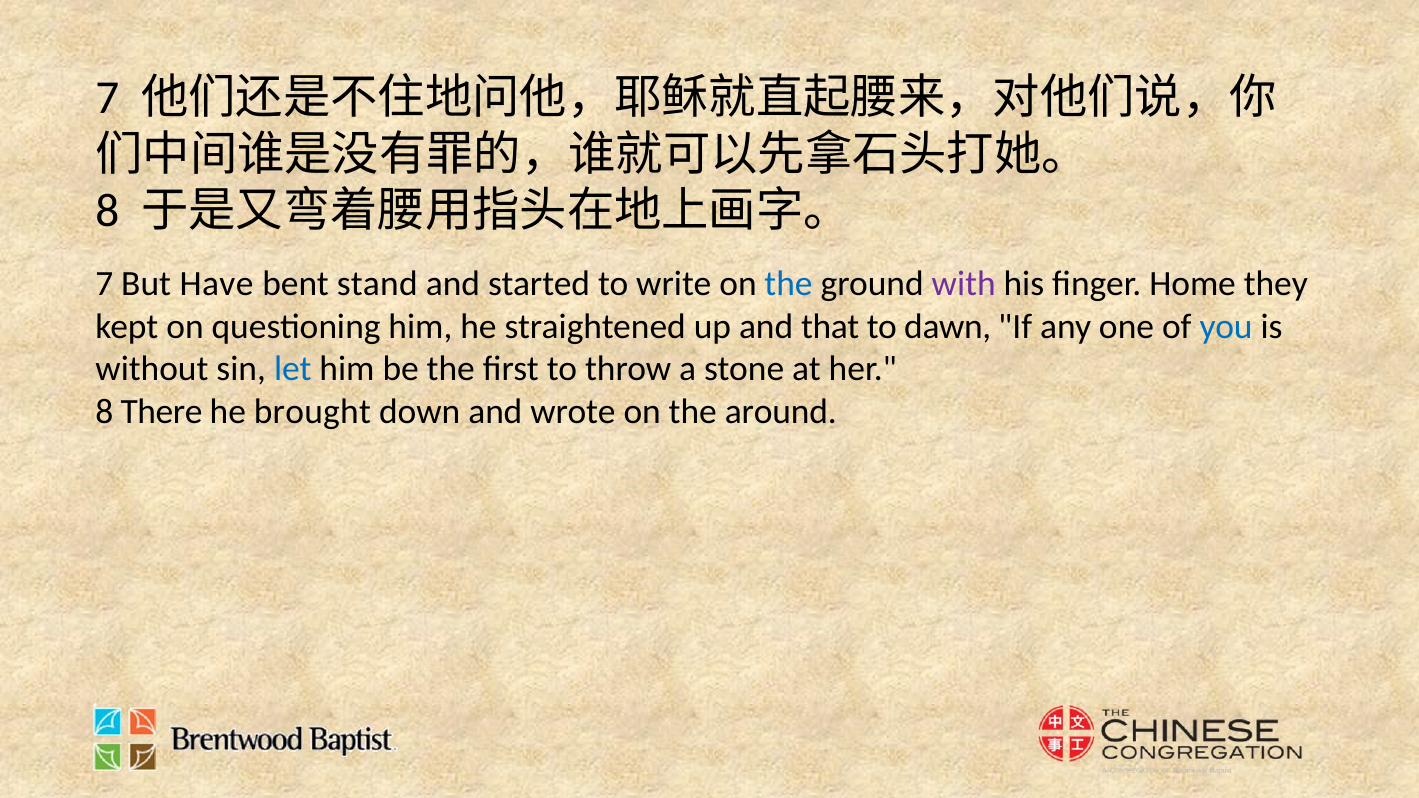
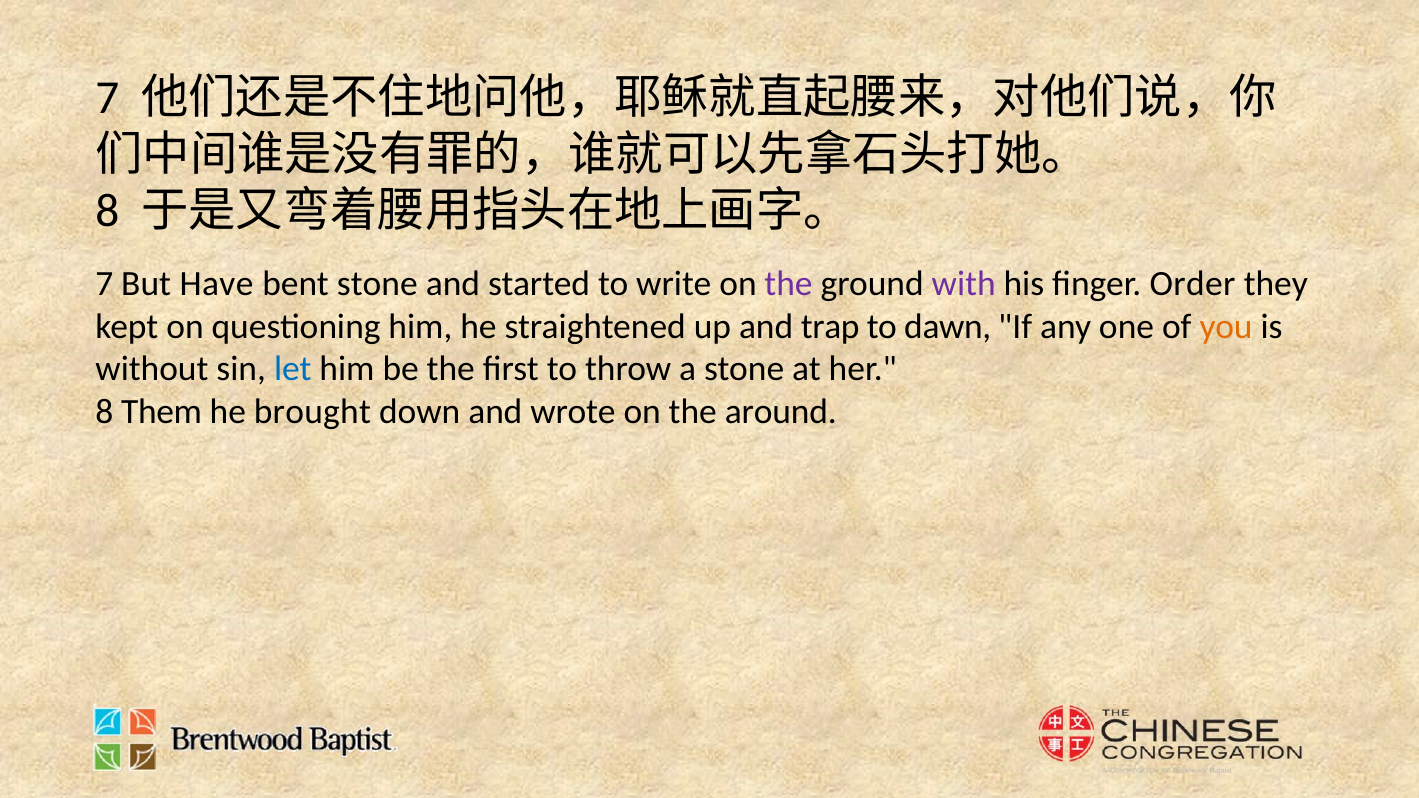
bent stand: stand -> stone (377, 284)
the colour: blue -> purple (789, 284)
Home: Home -> Order (1192, 284)
that: that -> trap (830, 326)
you colour: blue -> orange (1226, 326)
There: There -> Them (162, 412)
